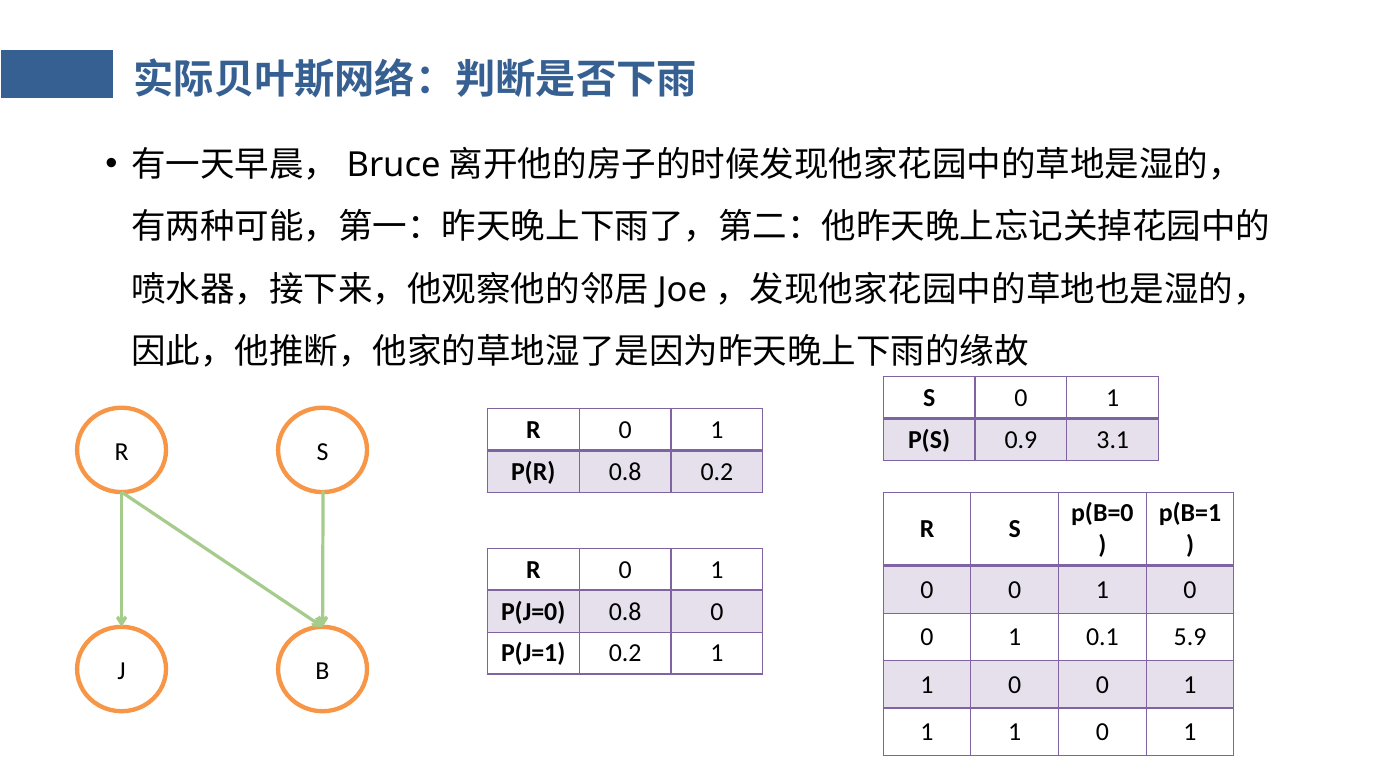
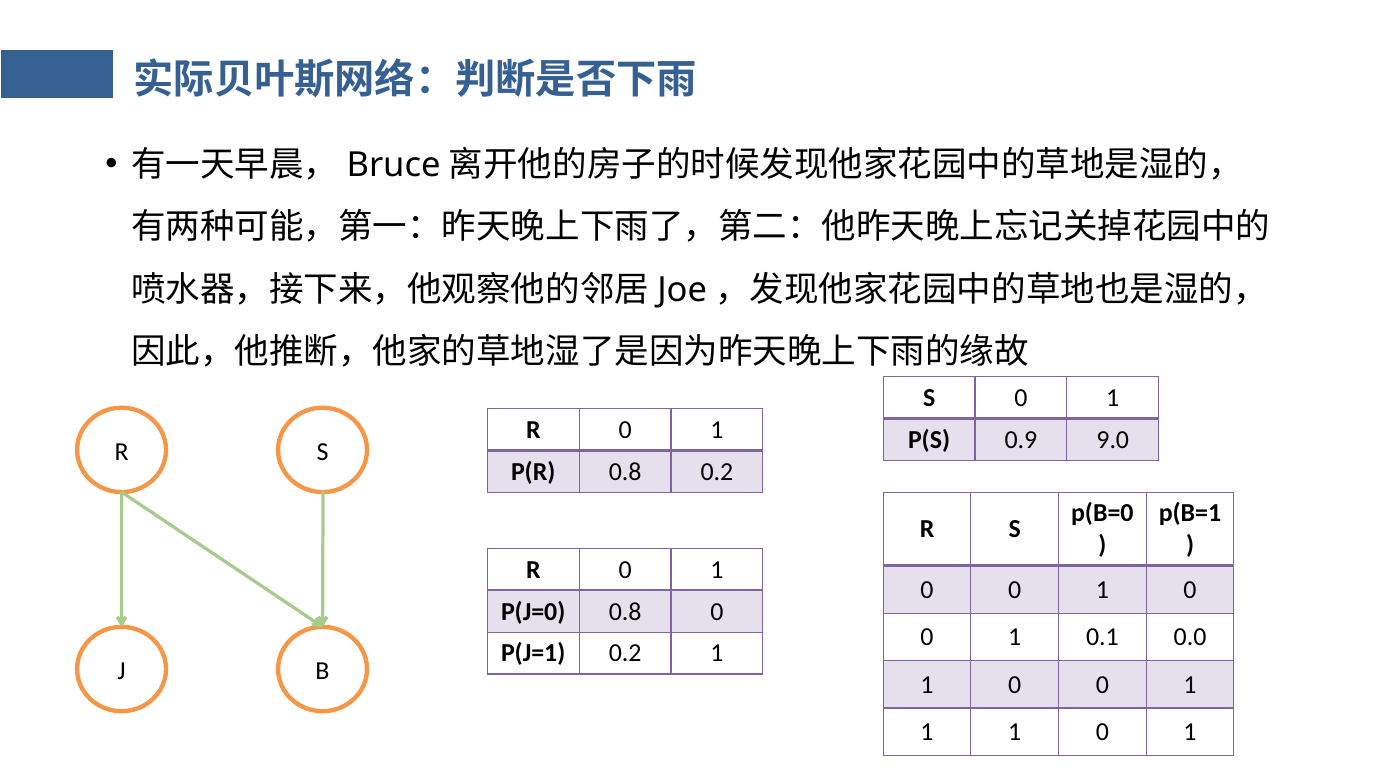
3.1: 3.1 -> 9.0 (1113, 440)
5.9: 5.9 -> 0.0 (1190, 637)
